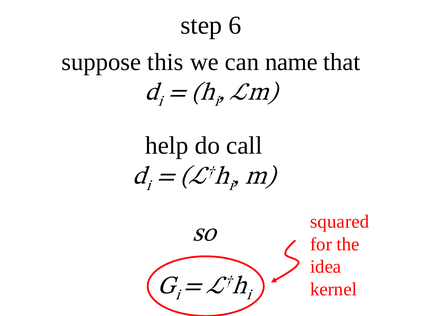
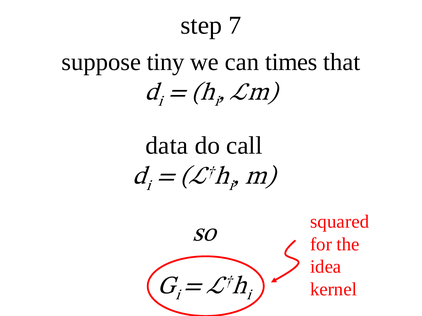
6: 6 -> 7 (235, 25)
this: this -> tiny (166, 62)
name: name -> times (291, 62)
help: help -> data (167, 146)
